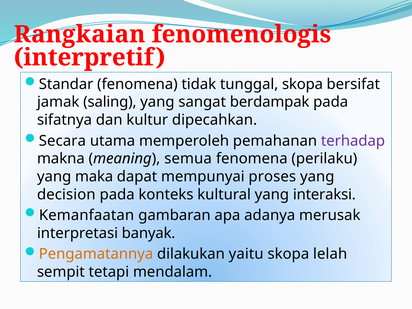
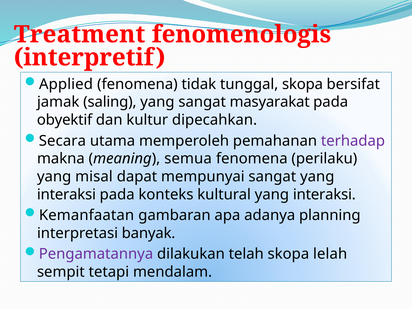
Rangkaian: Rangkaian -> Treatment (80, 34)
Standar: Standar -> Applied (66, 84)
berdampak: berdampak -> masyarakat (270, 102)
sifatnya: sifatnya -> obyektif (65, 120)
maka: maka -> misal (94, 177)
mempunyai proses: proses -> sangat (272, 177)
decision: decision -> interaksi (66, 194)
merusak: merusak -> planning (330, 215)
Pengamatannya colour: orange -> purple (96, 254)
yaitu: yaitu -> telah (246, 254)
